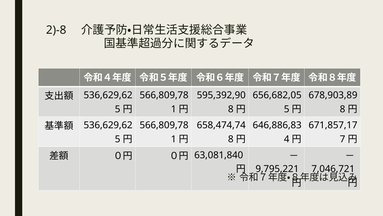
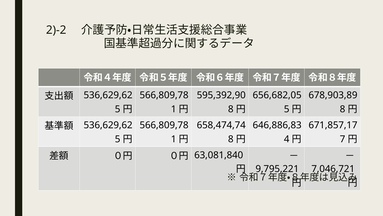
2)‐8: 2)‐8 -> 2)‐2 (56, 30)
